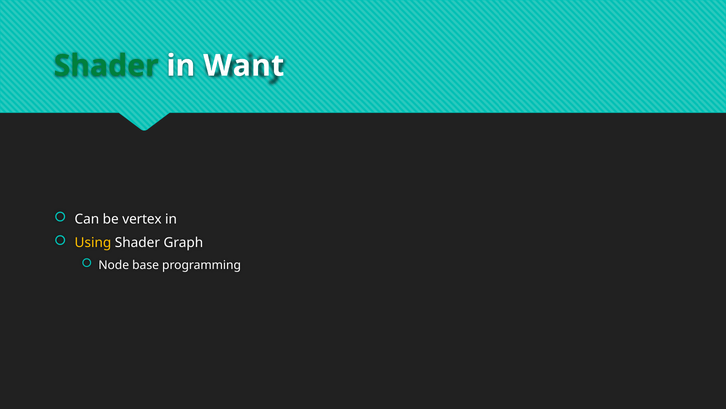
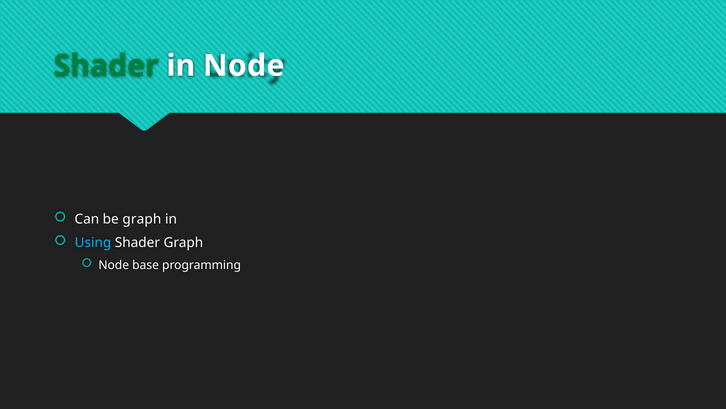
in Want: Want -> Node (244, 66)
be vertex: vertex -> graph (142, 219)
Using colour: yellow -> light blue (93, 243)
